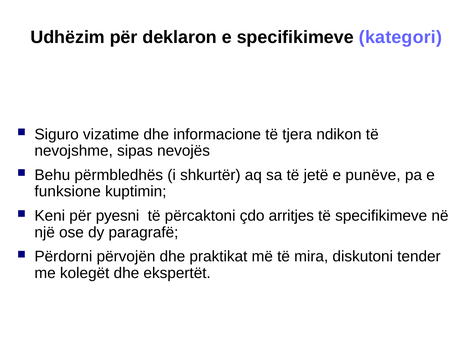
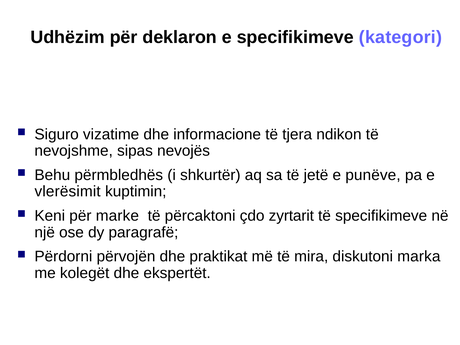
funksione: funksione -> vlerësimit (68, 192)
pyesni: pyesni -> marke (117, 216)
arritjes: arritjes -> zyrtarit (291, 216)
tender: tender -> marka (419, 257)
